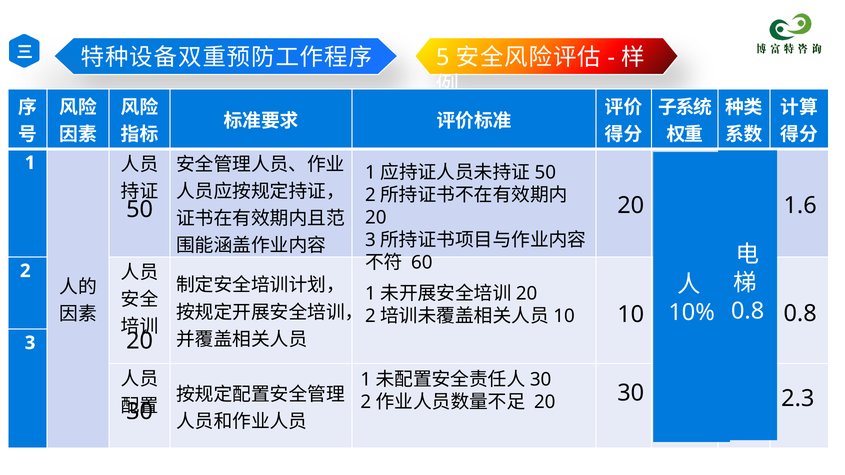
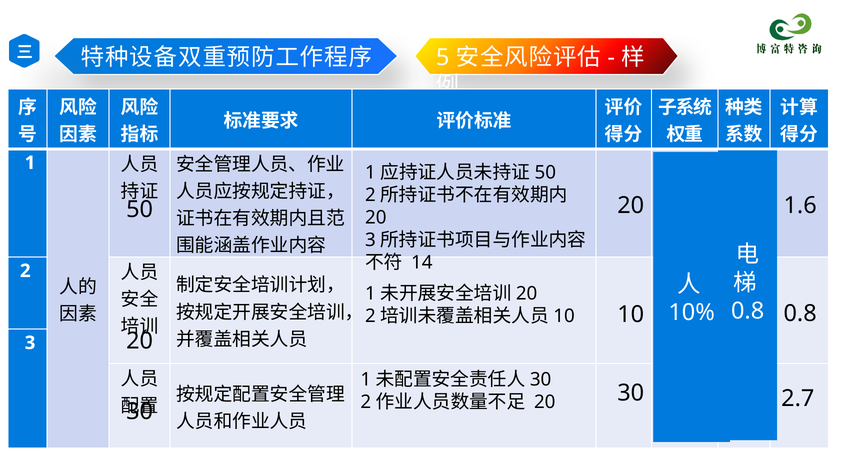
60: 60 -> 14 (422, 263)
2.3: 2.3 -> 2.7 (798, 399)
